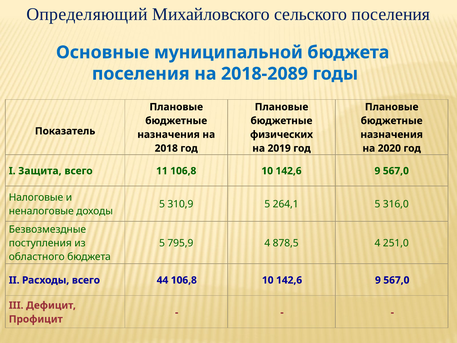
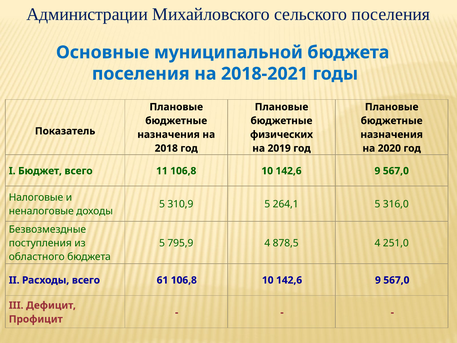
Определяющий: Определяющий -> Администрации (87, 14)
2018-2089: 2018-2089 -> 2018-2021 (264, 74)
Защита: Защита -> Бюджет (40, 171)
44: 44 -> 61 (162, 280)
